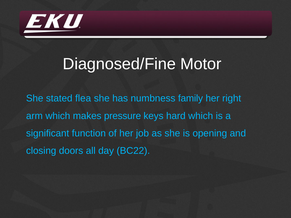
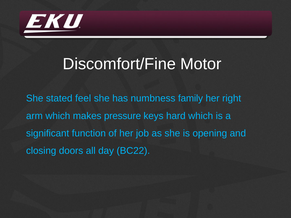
Diagnosed/Fine: Diagnosed/Fine -> Discomfort/Fine (119, 64)
flea: flea -> feel (83, 99)
